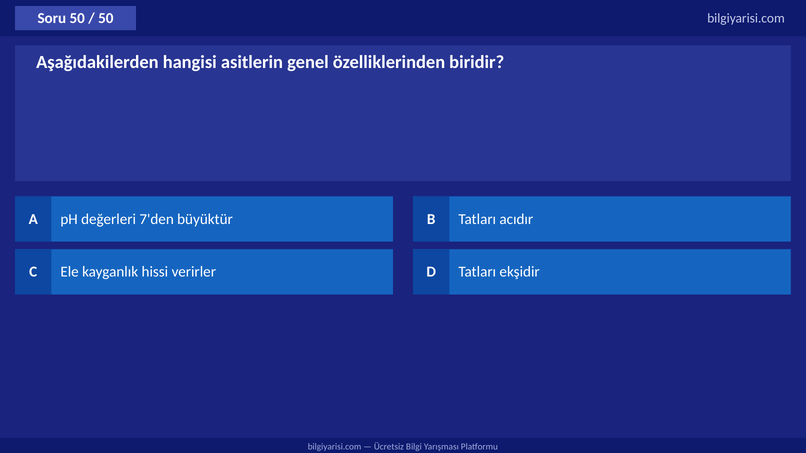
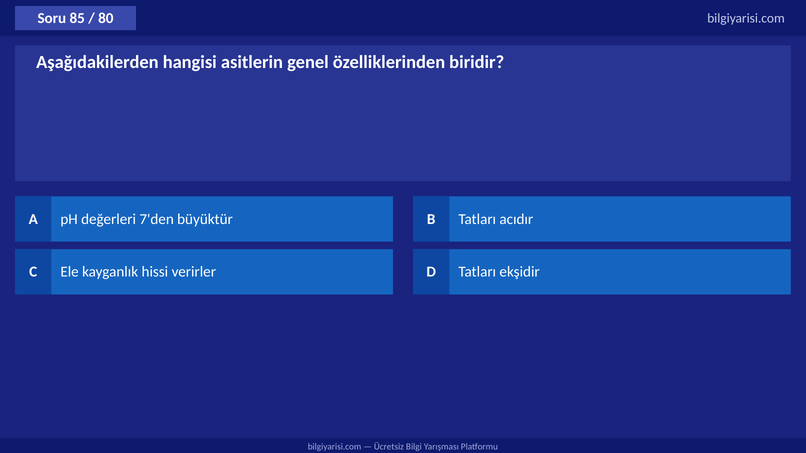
Soru 50: 50 -> 85 (77, 18)
50: 50 -> 80 (106, 18)
